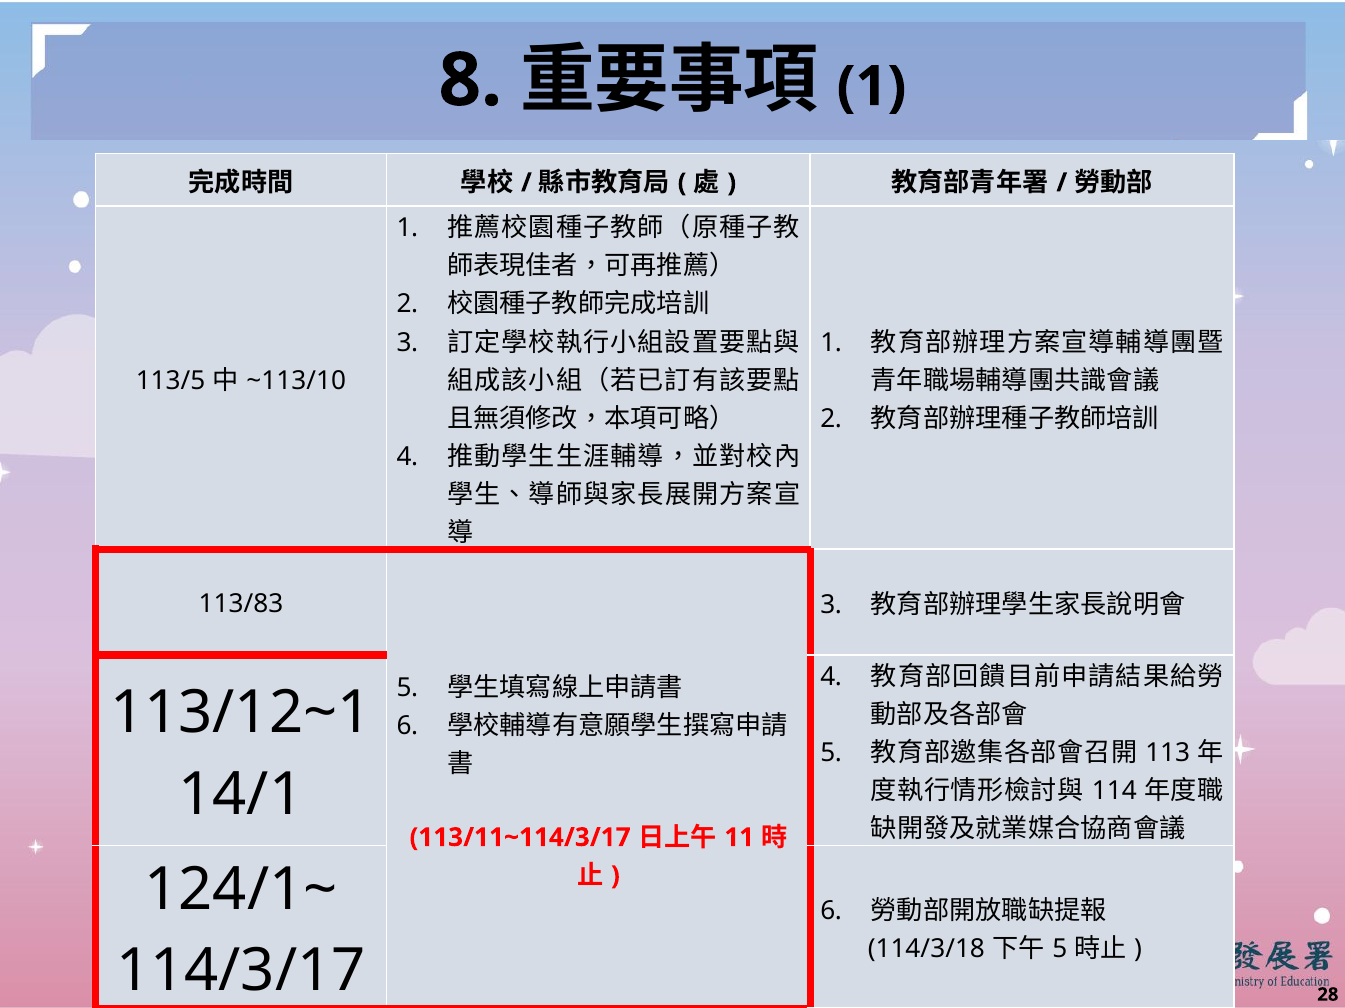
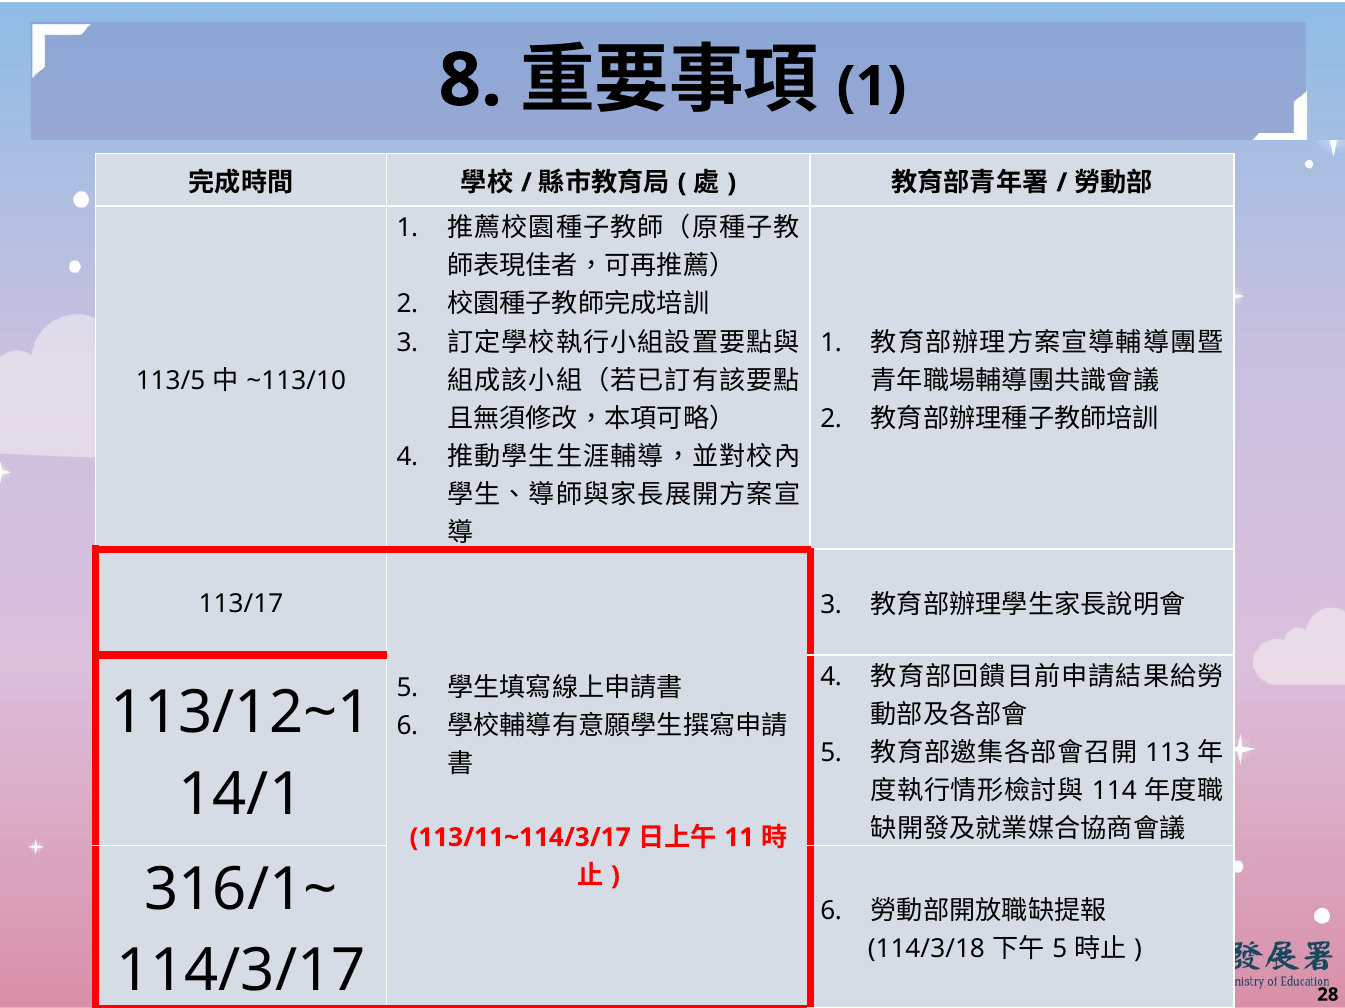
113/83: 113/83 -> 113/17 (241, 604)
124/1~: 124/1~ -> 316/1~ (241, 890)
